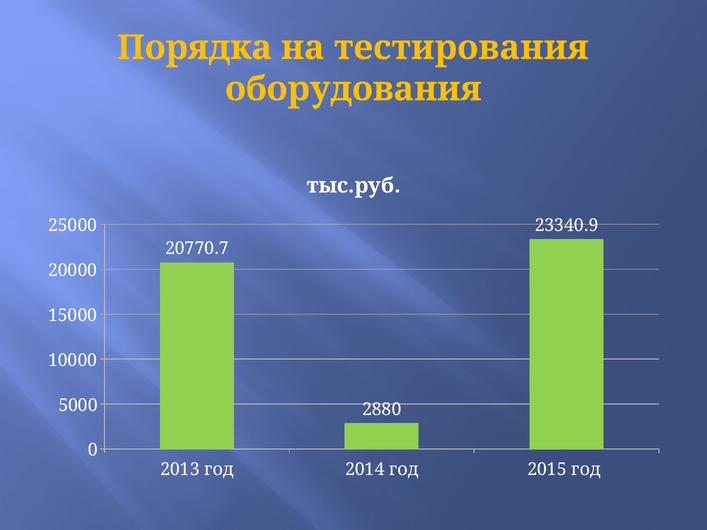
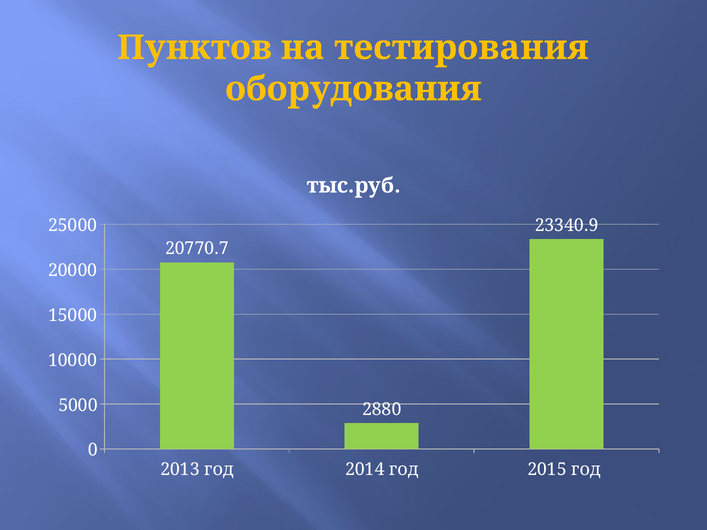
Порядка: Порядка -> Пунктов (195, 48)
